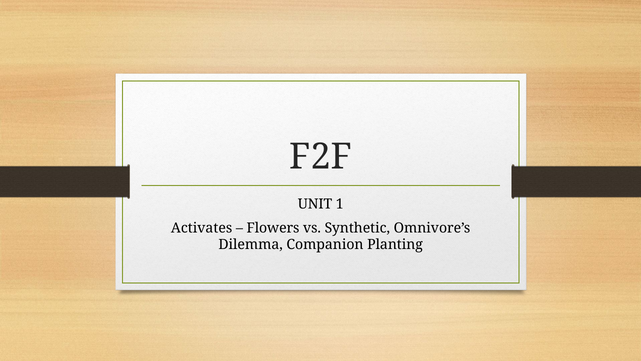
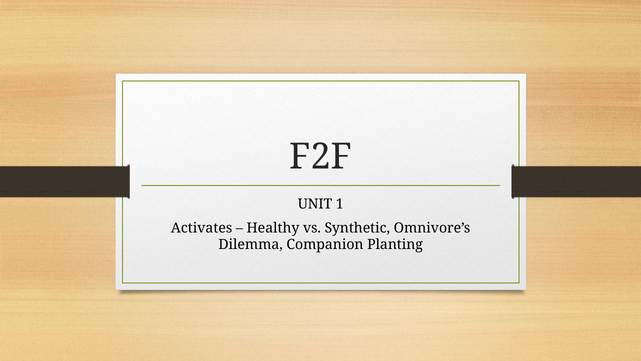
Flowers: Flowers -> Healthy (273, 228)
